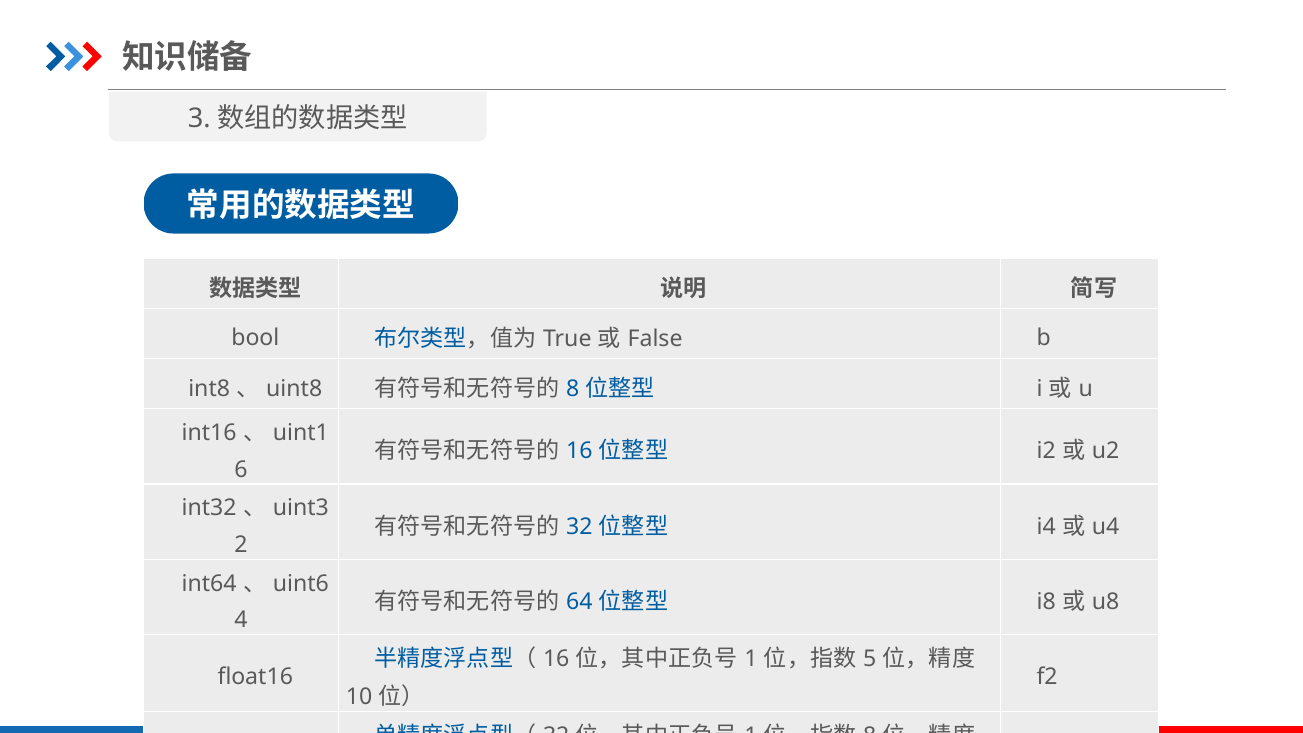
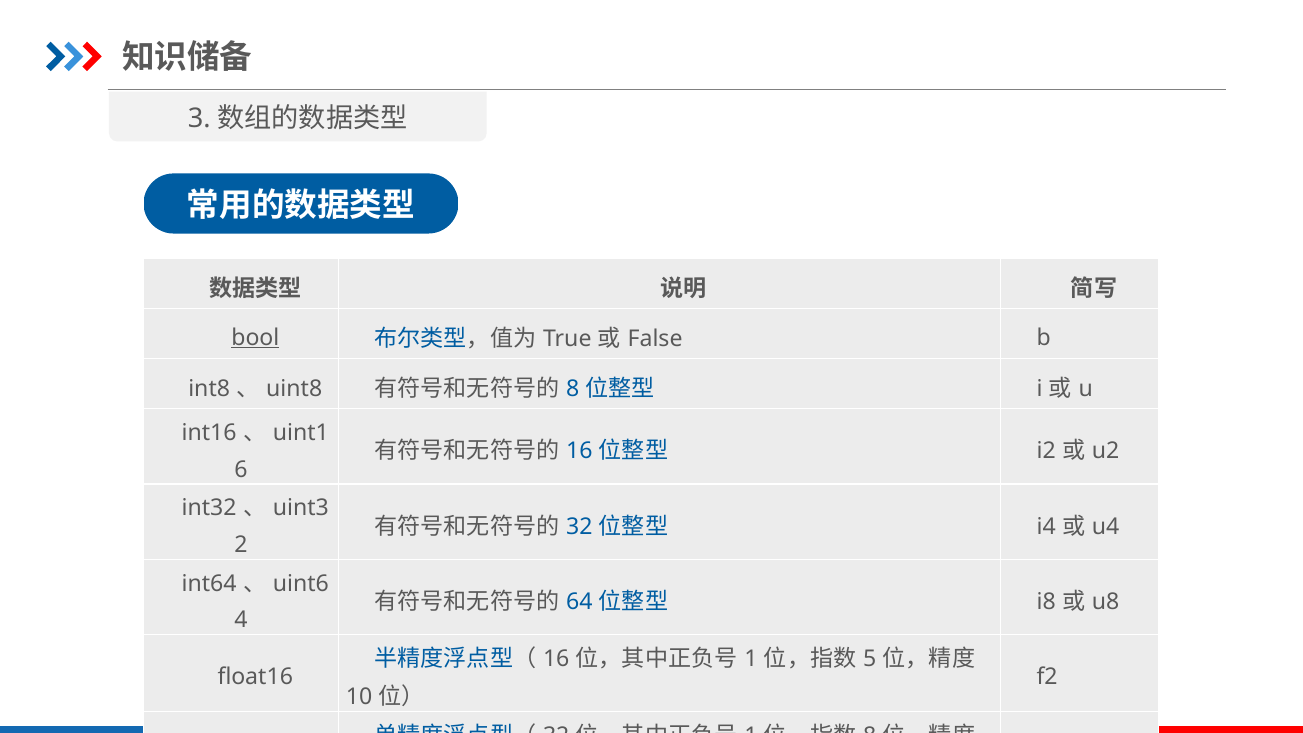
bool underline: none -> present (255, 338)
